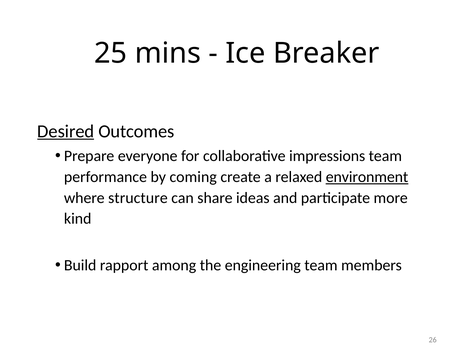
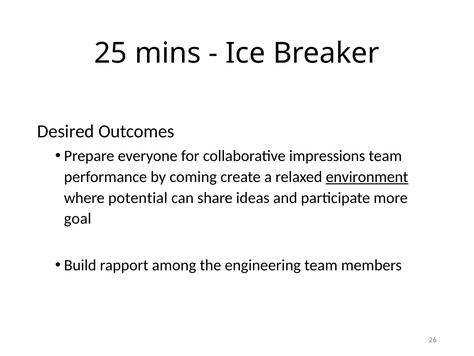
Desired underline: present -> none (66, 131)
structure: structure -> potential (138, 198)
kind: kind -> goal (78, 218)
